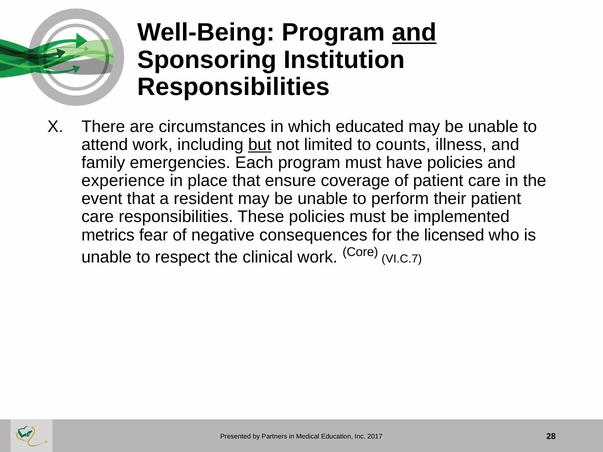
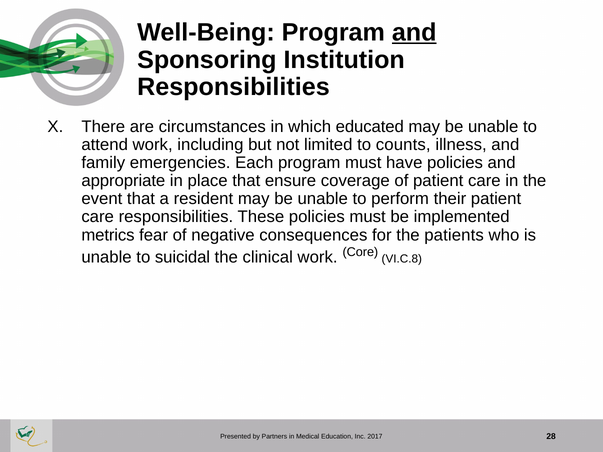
but underline: present -> none (260, 145)
experience: experience -> appropriate (123, 181)
licensed: licensed -> patients (454, 235)
respect: respect -> suicidal (183, 258)
VI.C.7: VI.C.7 -> VI.C.8 (402, 259)
